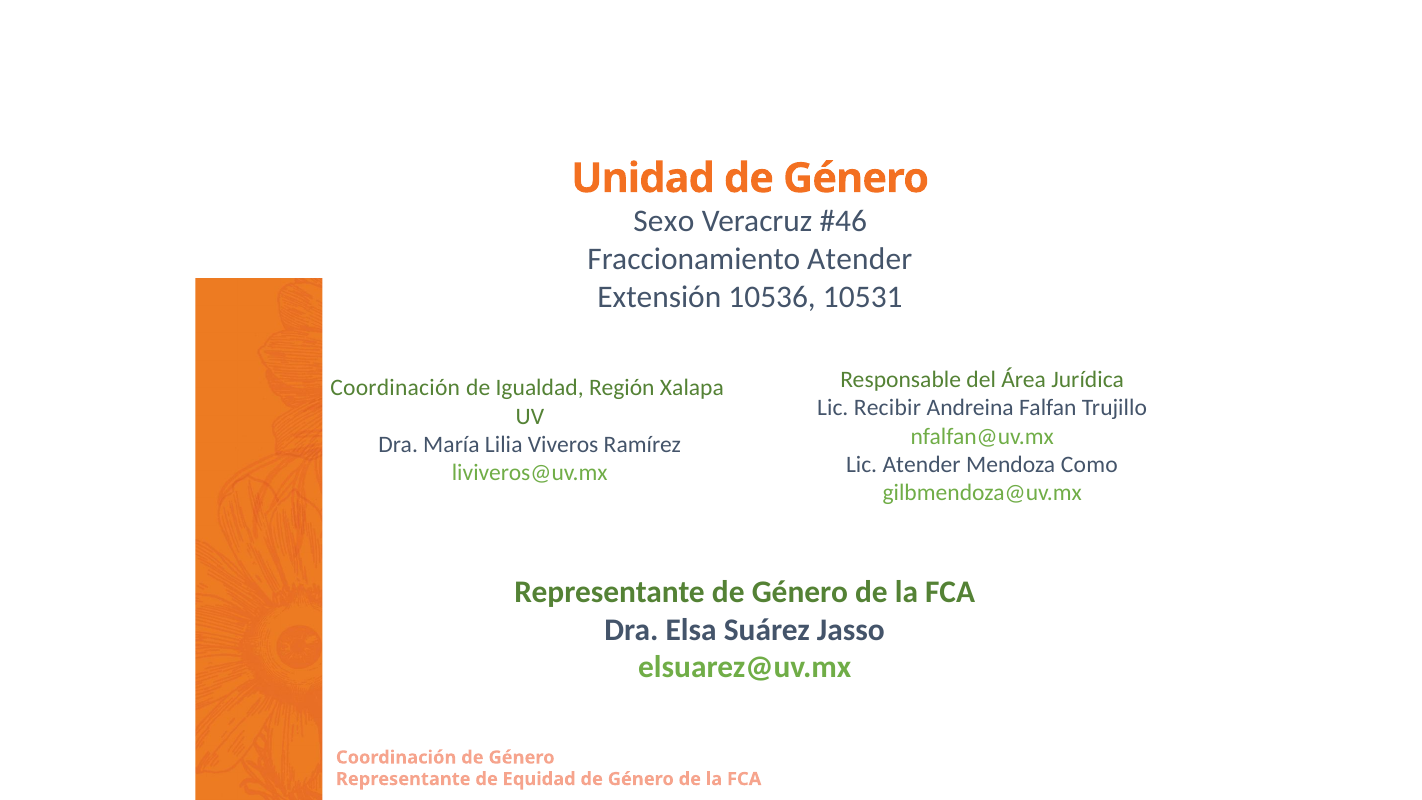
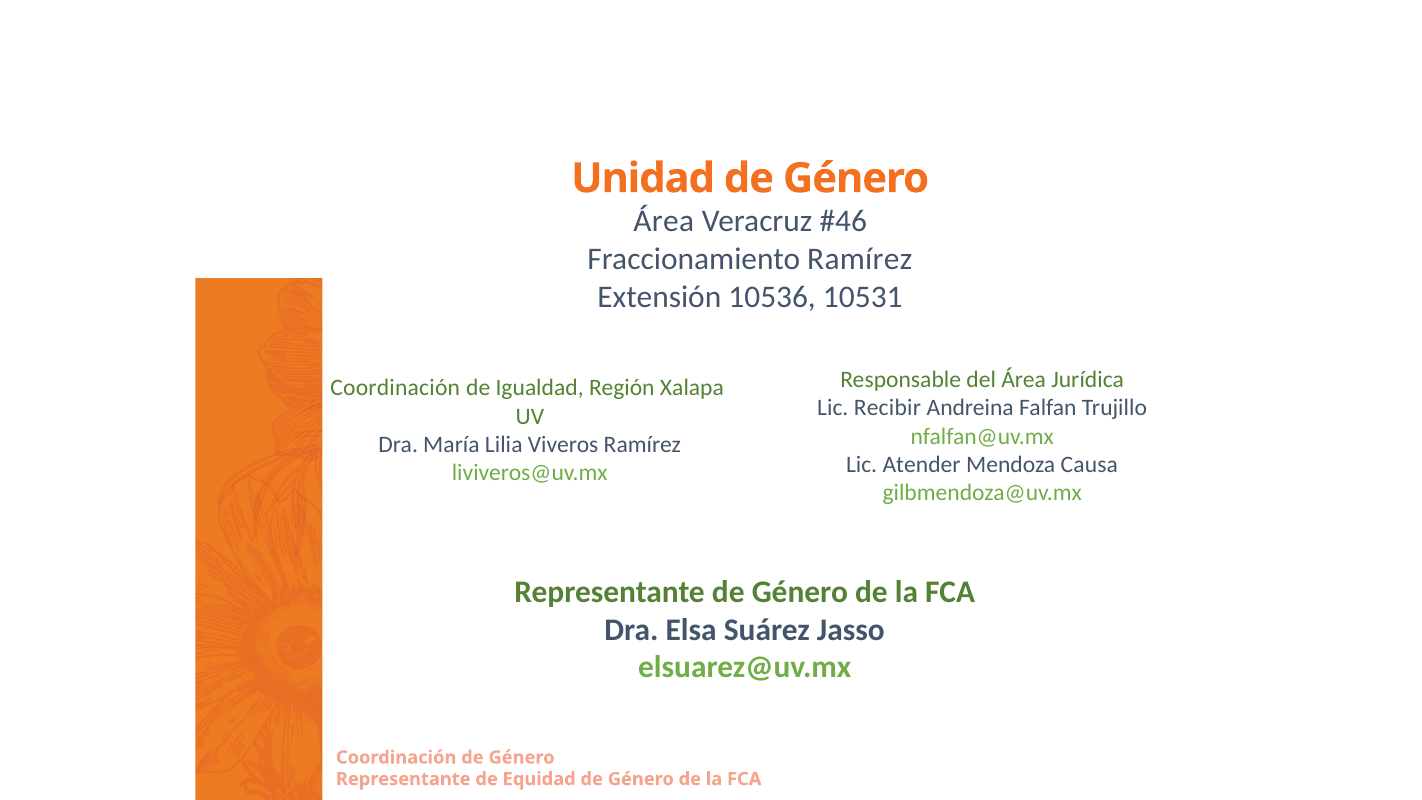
Sexo: Sexo -> Área (664, 222)
Fraccionamiento Atender: Atender -> Ramírez (860, 259)
Como: Como -> Causa (1089, 465)
